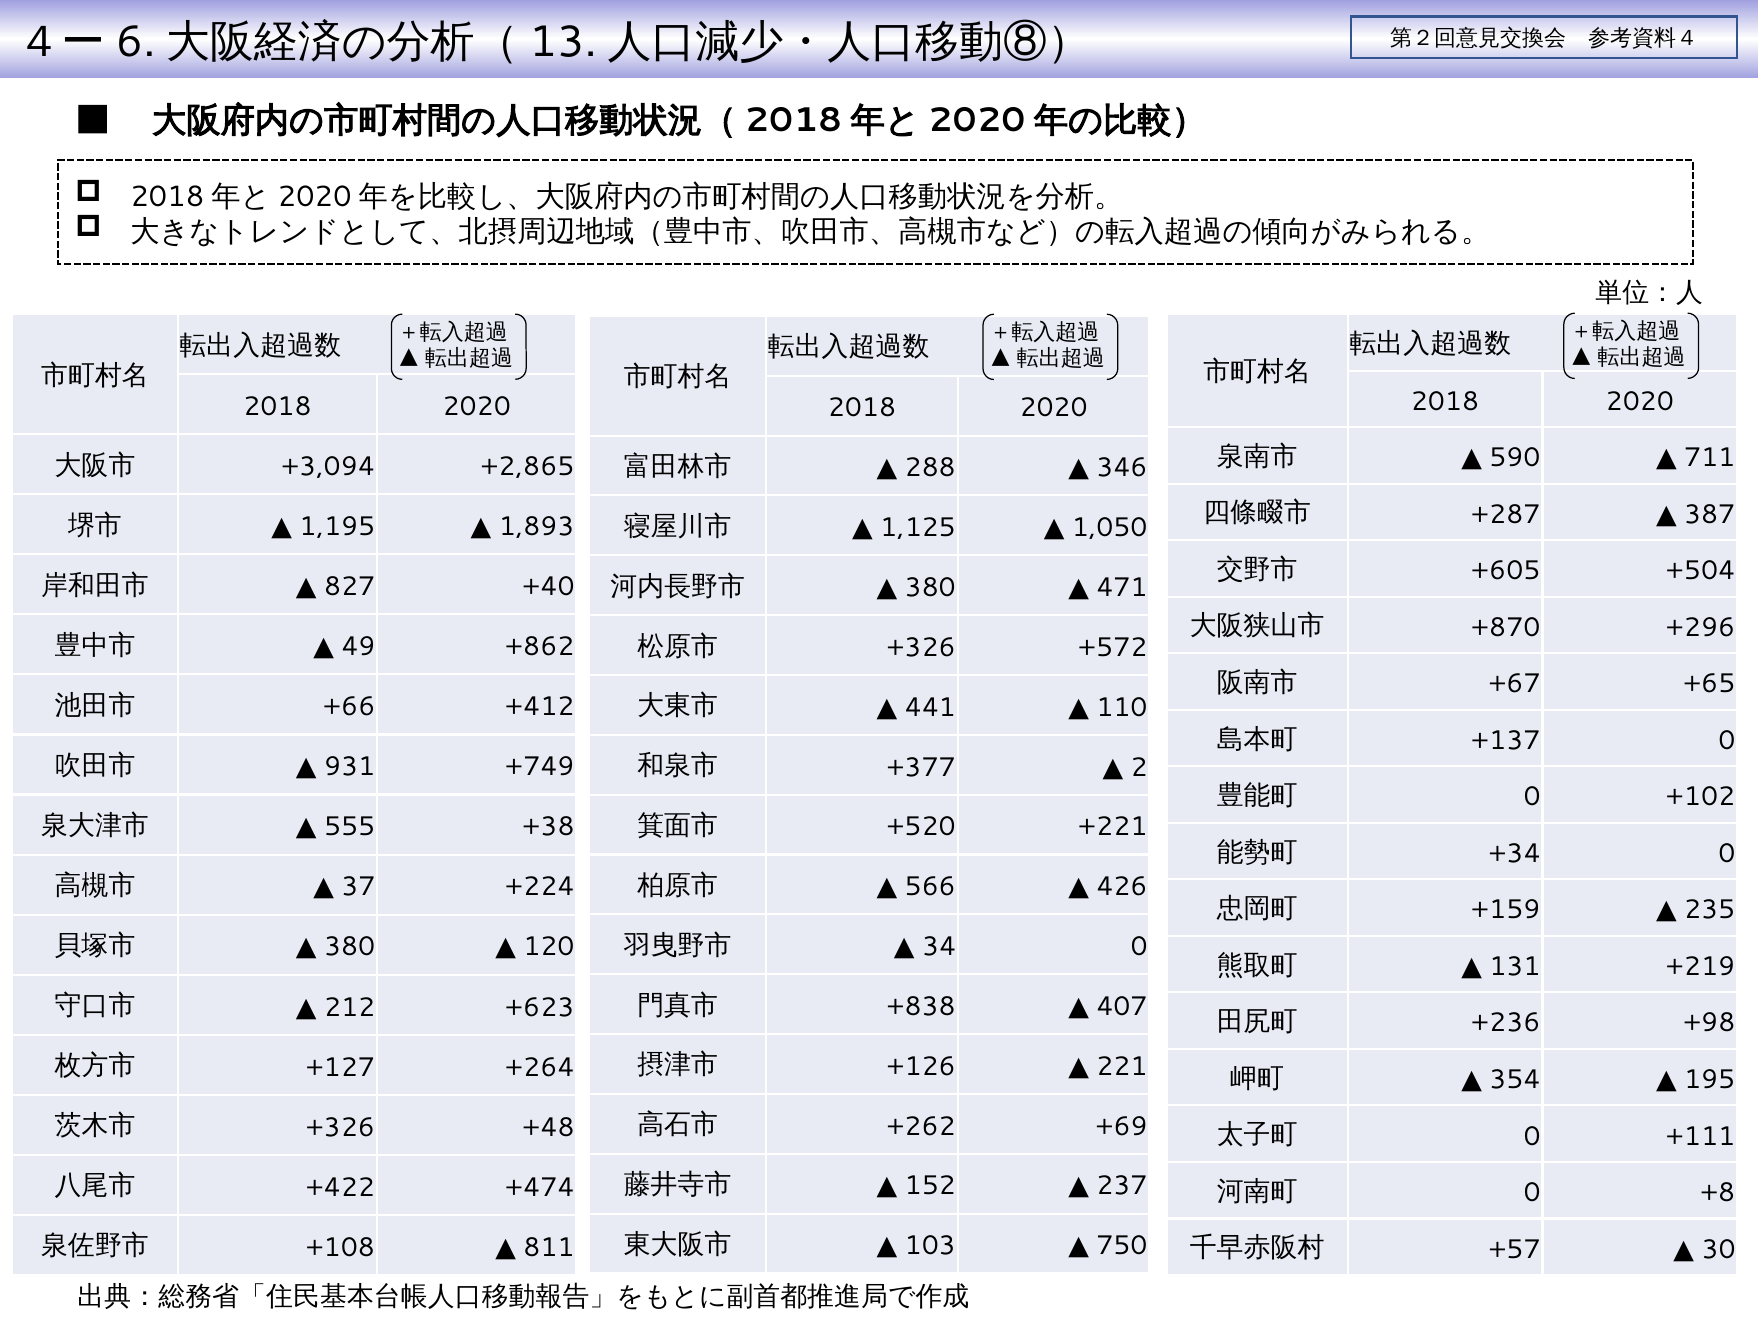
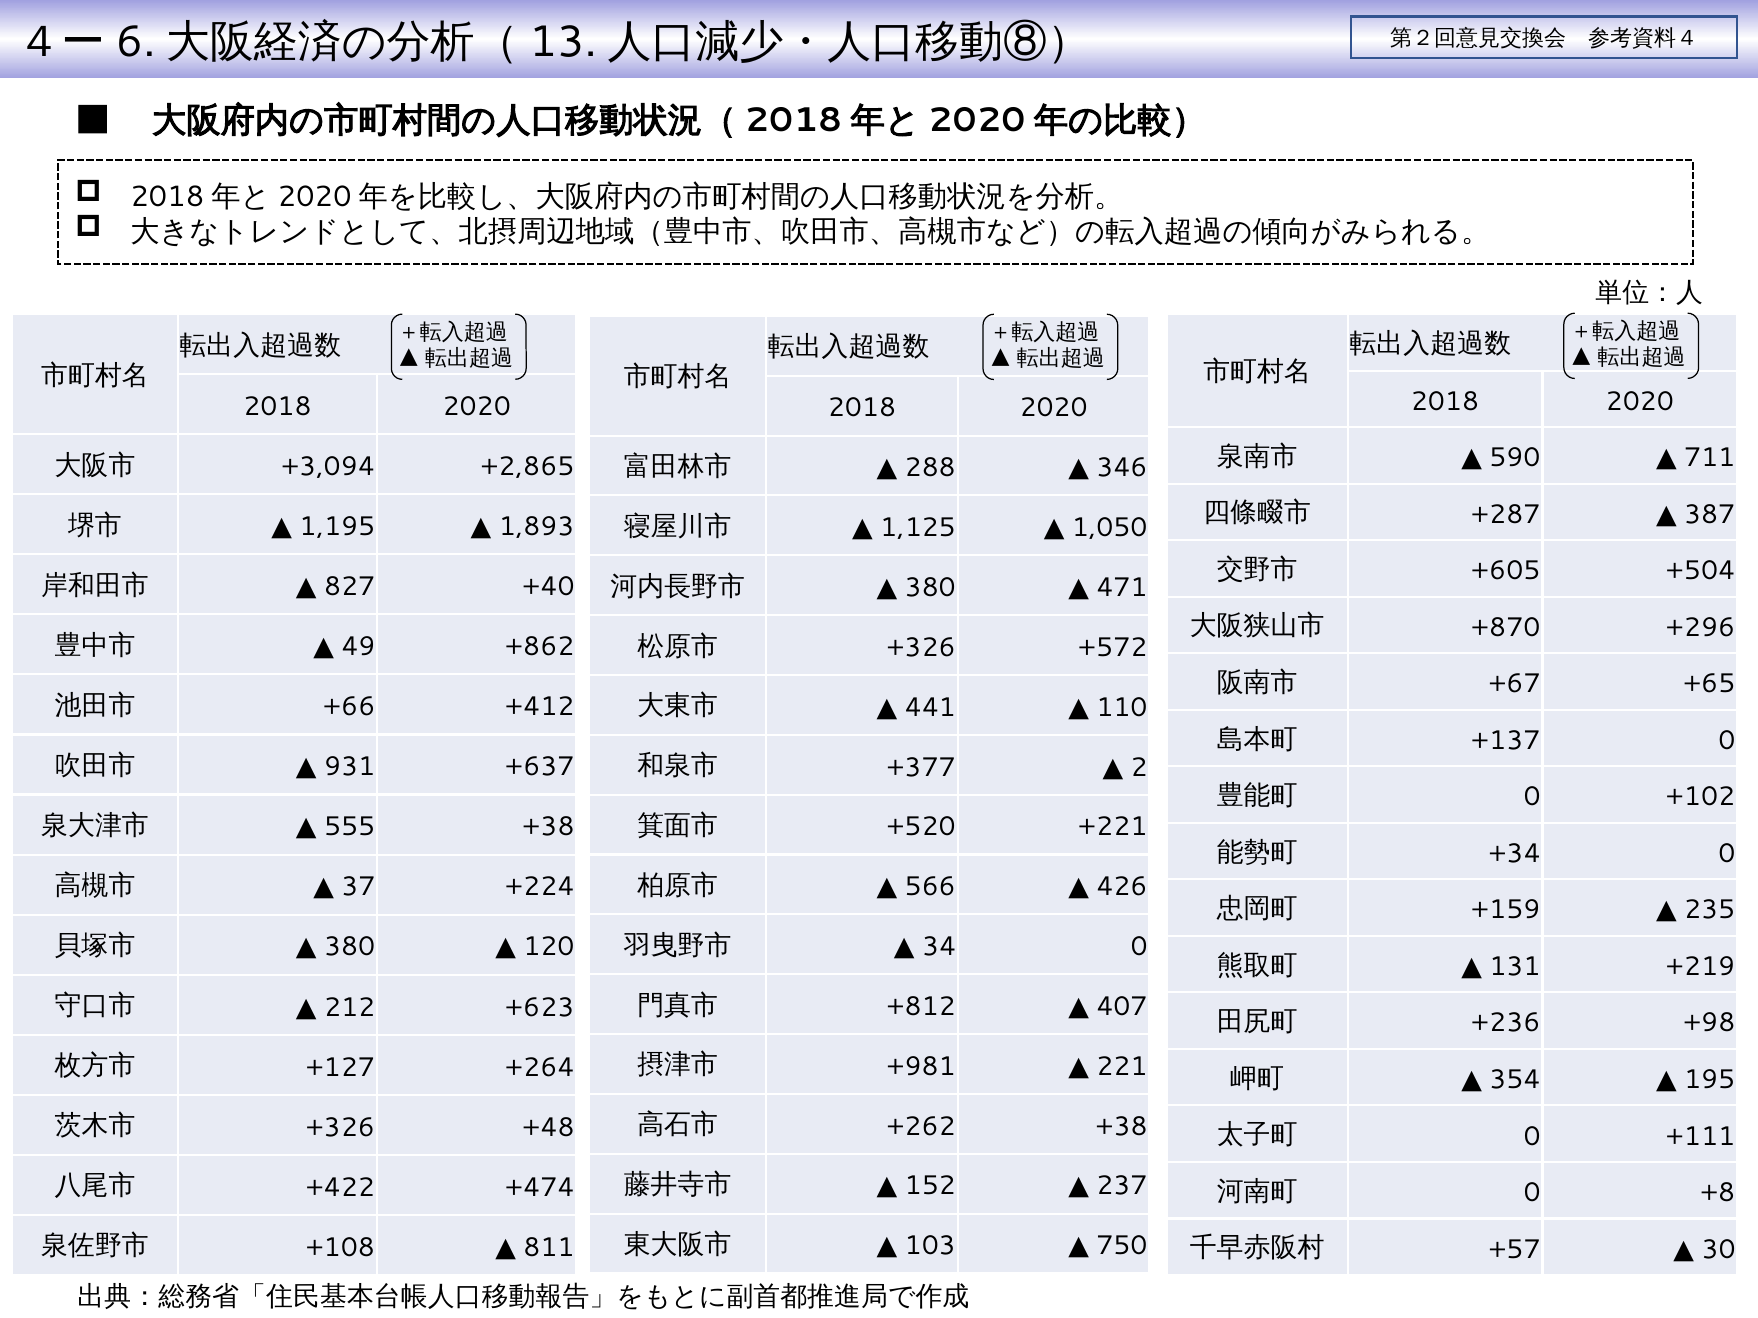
+749: +749 -> +637 (540, 767)
+838: +838 -> +812 (921, 1007)
+126: +126 -> +981 (921, 1067)
+262 +69: +69 -> +38 (1121, 1127)
